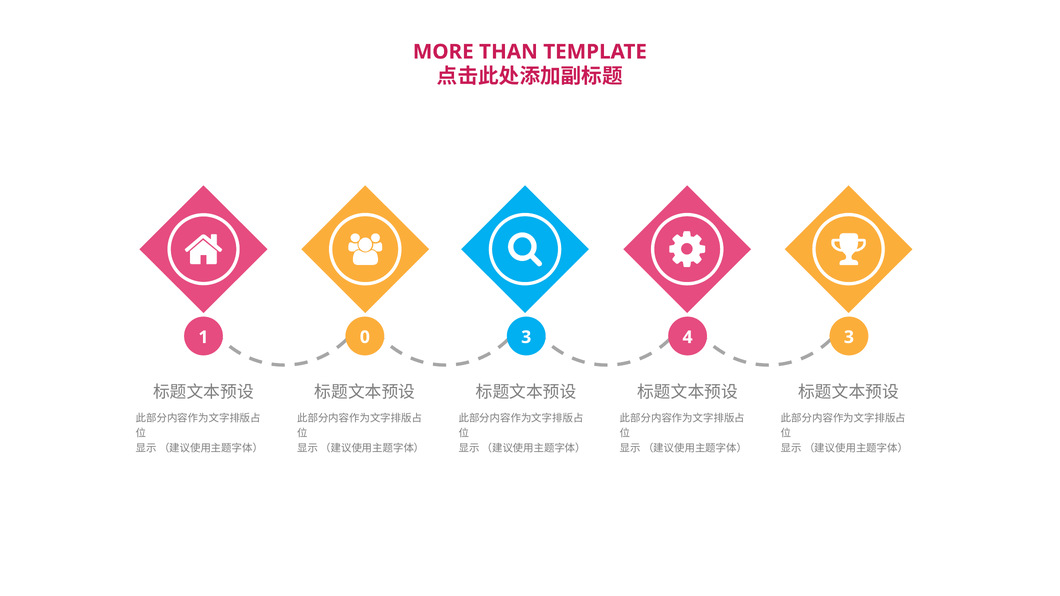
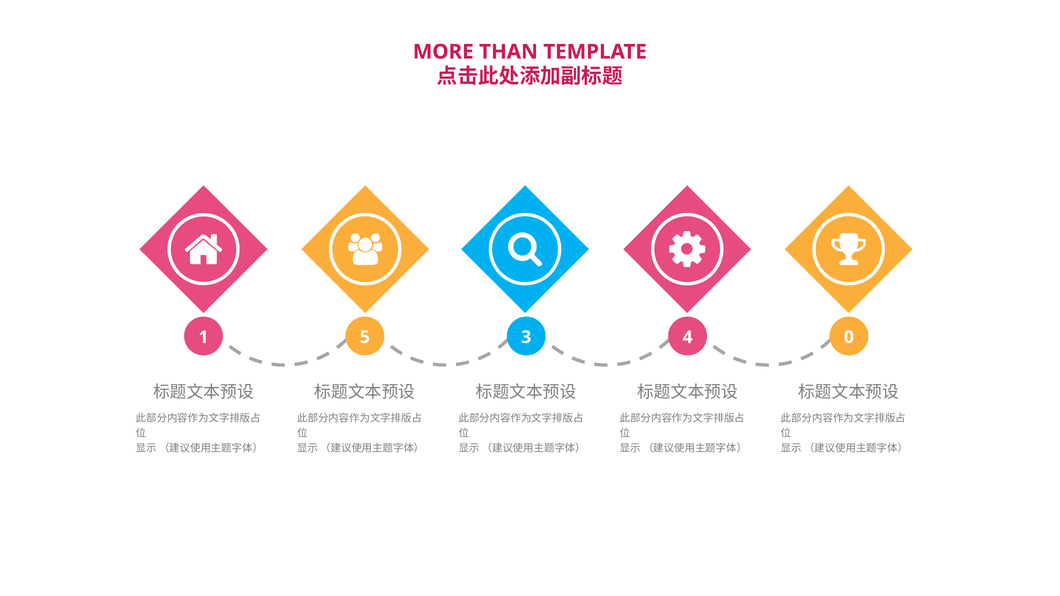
0: 0 -> 5 (365, 337)
4 3: 3 -> 0 (849, 337)
